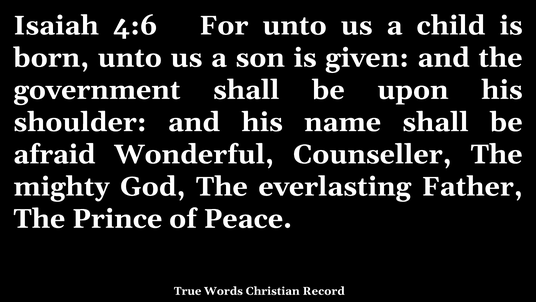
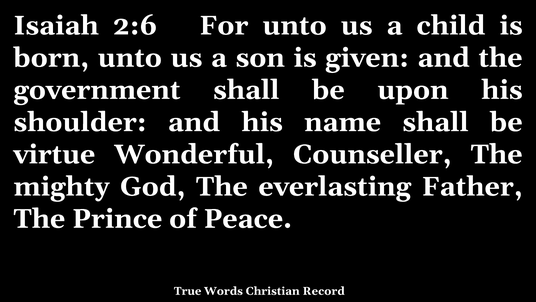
4:6: 4:6 -> 2:6 (135, 26)
afraid: afraid -> virtue (54, 154)
